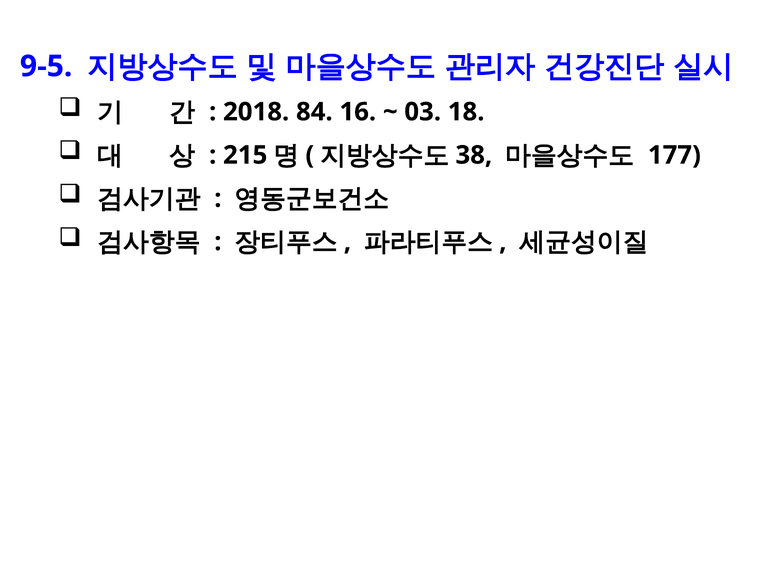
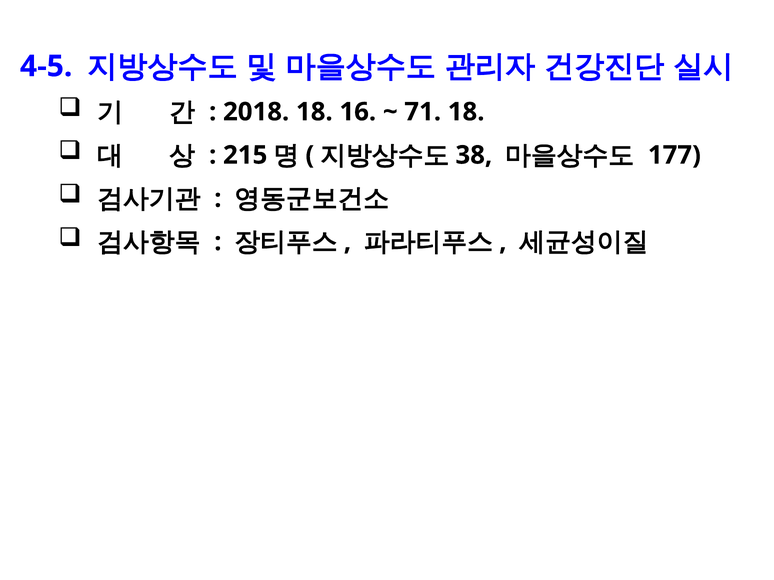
9-5: 9-5 -> 4-5 (46, 66)
2018 84: 84 -> 18 (314, 112)
03: 03 -> 71 (423, 112)
